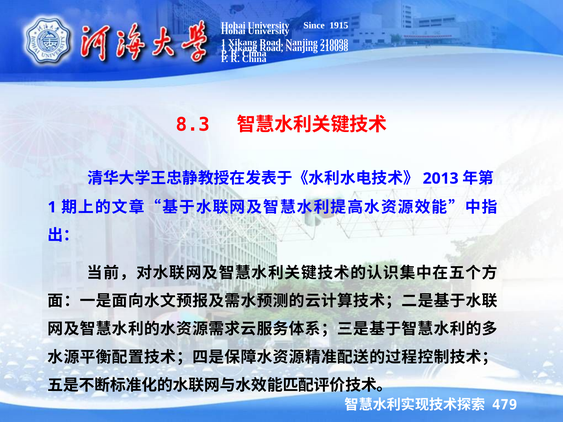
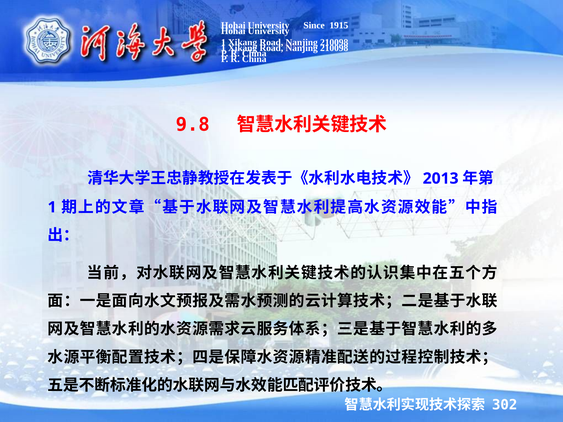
8.3: 8.3 -> 9.8 (193, 125)
479: 479 -> 302 (505, 405)
